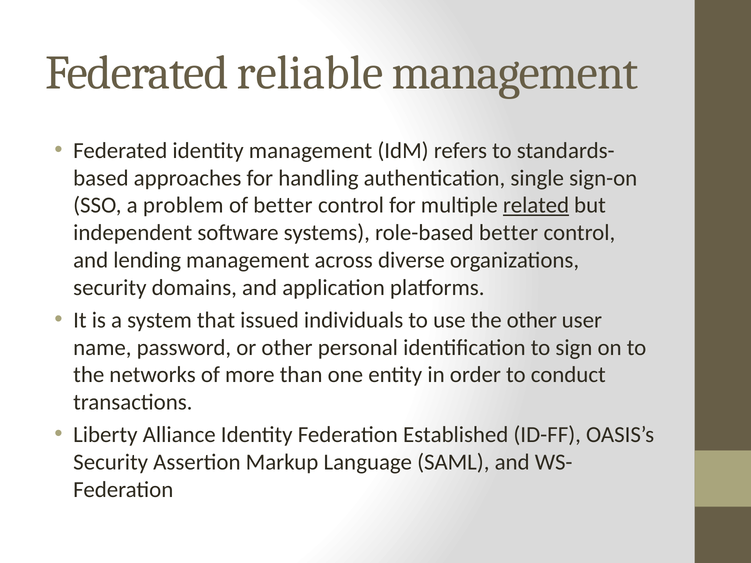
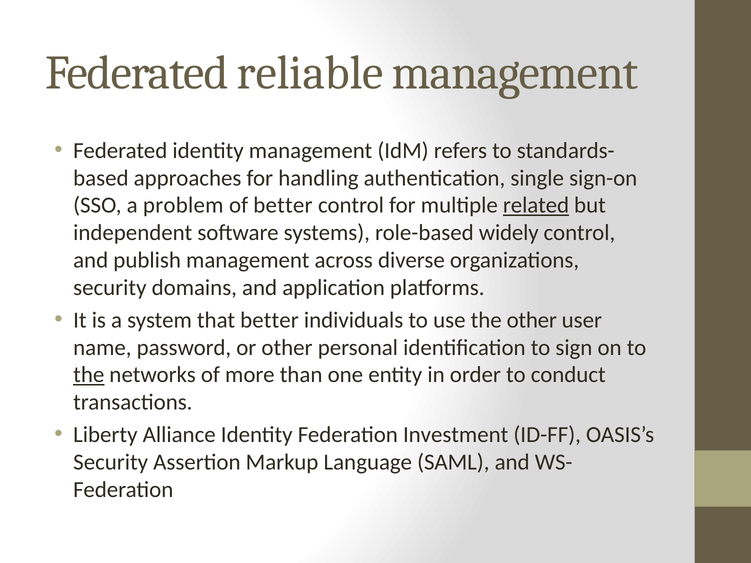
role-based better: better -> widely (509, 233)
lending: lending -> publish (147, 261)
that issued: issued -> better (269, 320)
the underline: none -> present (89, 375)
Established: Established -> Investment (456, 435)
